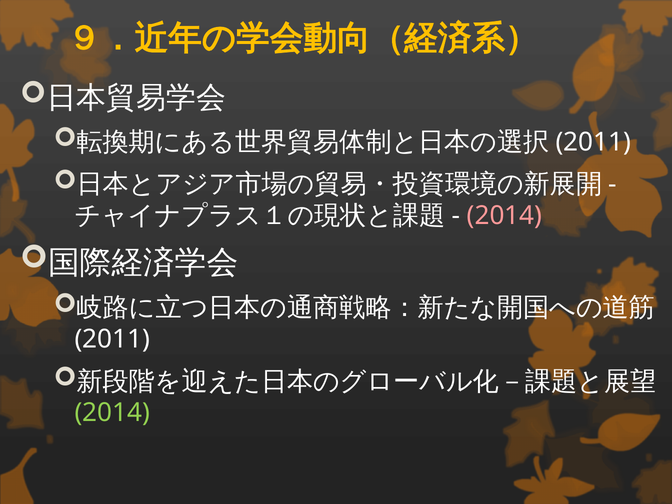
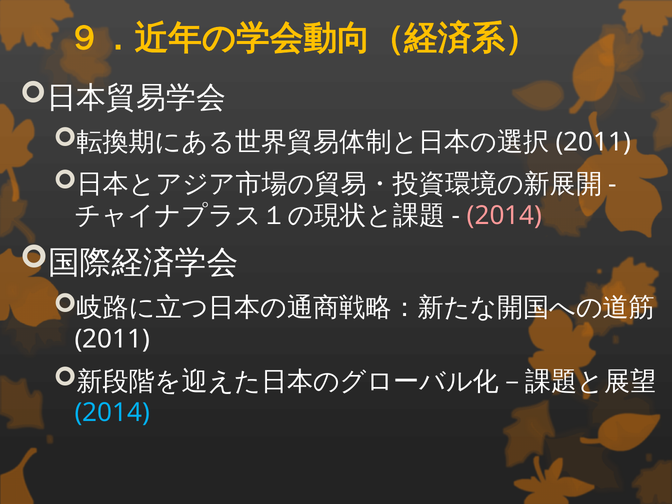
2014 colour: light green -> light blue (112, 413)
